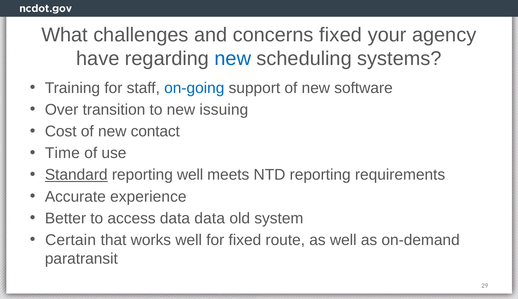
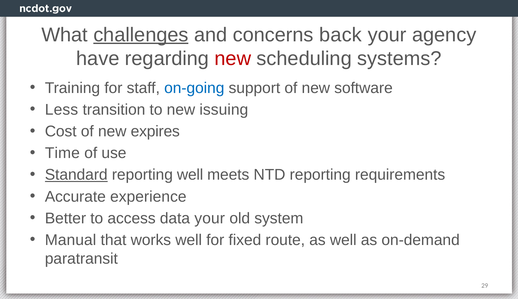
challenges underline: none -> present (141, 35)
concerns fixed: fixed -> back (341, 35)
new colour: blue -> red (233, 59)
Over: Over -> Less (62, 110)
contact: contact -> expires (155, 131)
data data: data -> your (210, 218)
Certain: Certain -> Manual (71, 240)
